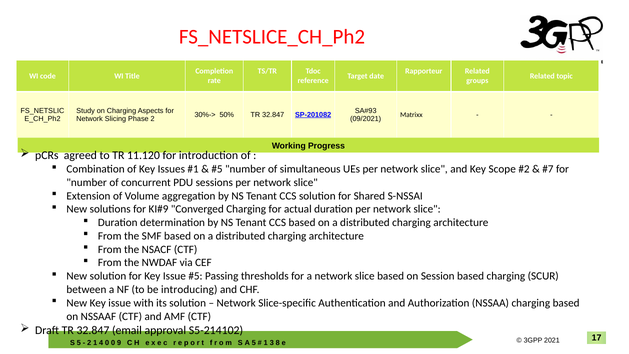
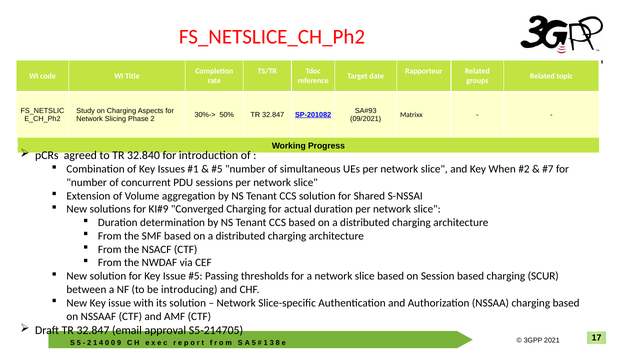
11.120: 11.120 -> 32.840 (143, 155)
Scope: Scope -> When (502, 169)
S5-214102: S5-214102 -> S5-214705 (216, 330)
